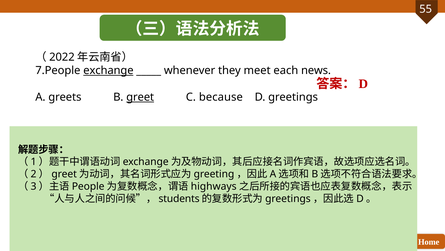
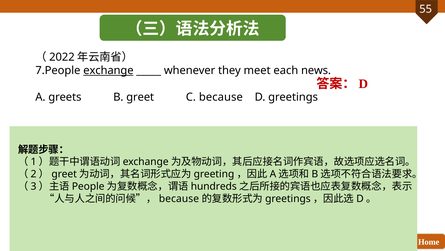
greet underline: present -> none (140, 97)
highways: highways -> hundreds (214, 186)
students: students -> because (179, 198)
